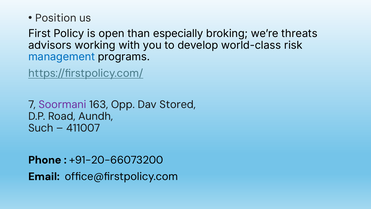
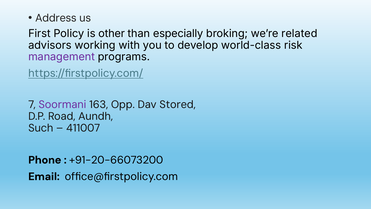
Position: Position -> Address (56, 18)
open: open -> other (112, 33)
threats: threats -> related (299, 33)
management colour: blue -> purple (62, 57)
